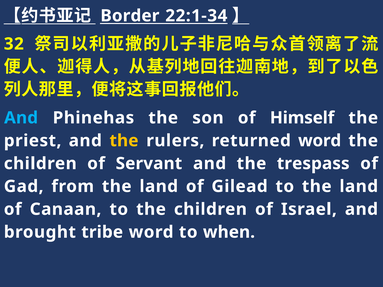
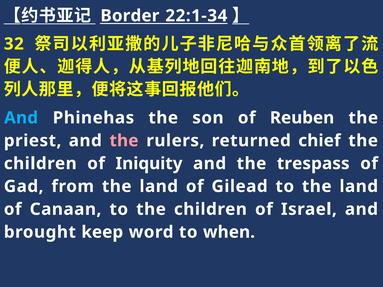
Himself: Himself -> Reuben (302, 118)
the colour: yellow -> pink (124, 141)
returned word: word -> chief (319, 141)
Servant: Servant -> Iniquity (149, 164)
tribe: tribe -> keep (102, 232)
